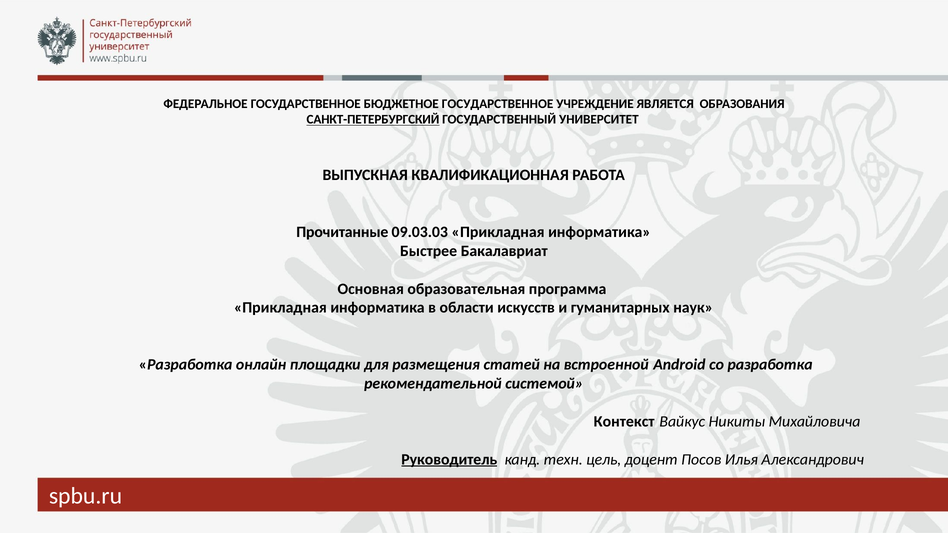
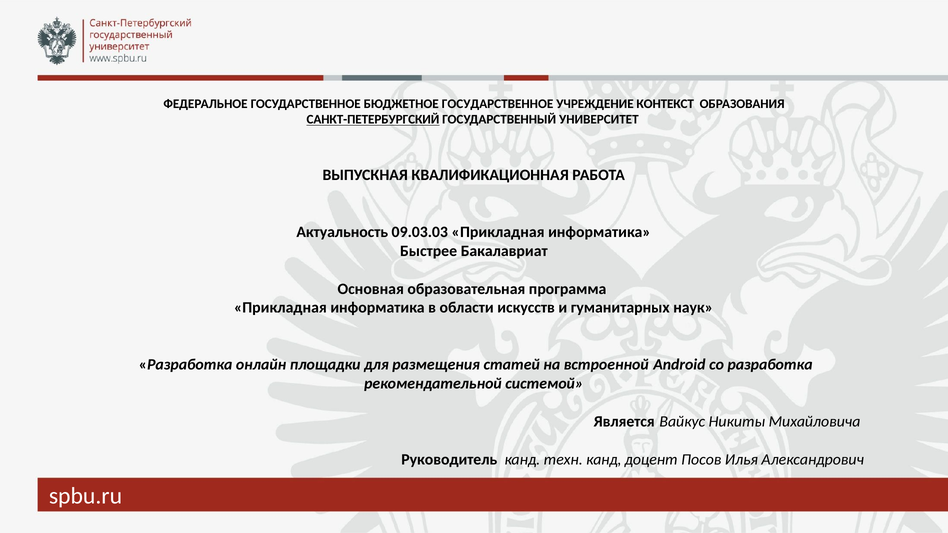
ЯВЛЯЕТСЯ: ЯВЛЯЕТСЯ -> КОНТЕКСТ (665, 104)
Прочитанные: Прочитанные -> Актуальность (342, 232)
Контекст: Контекст -> Является (624, 422)
Руководитель underline: present -> none (449, 460)
техн цель: цель -> канд (604, 460)
